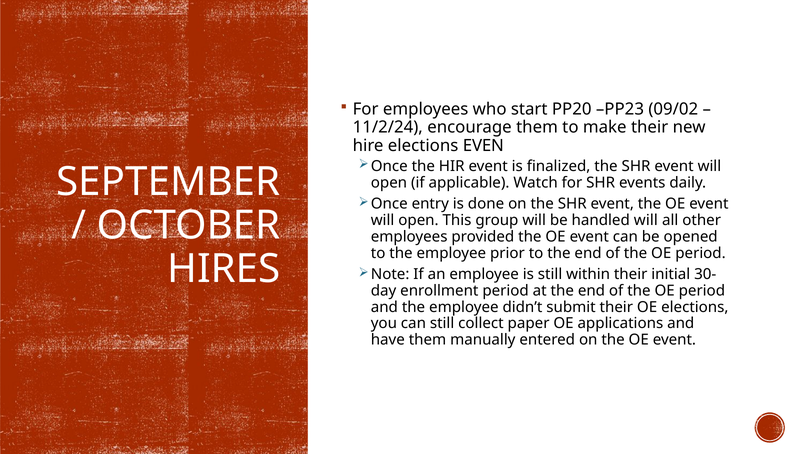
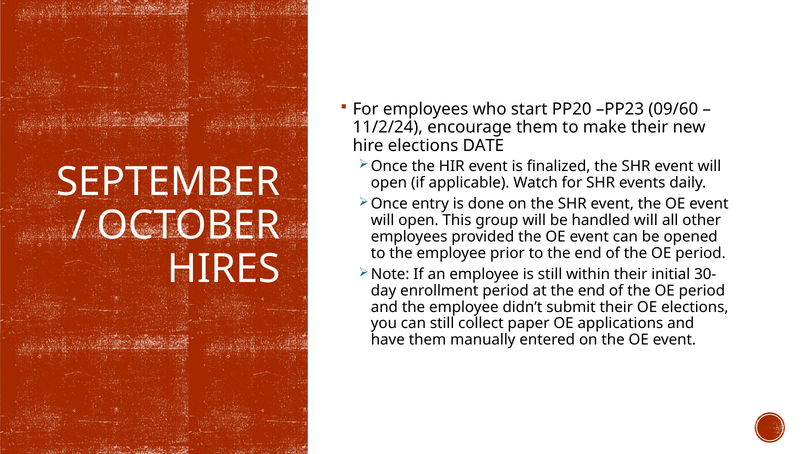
09/02: 09/02 -> 09/60 (673, 109)
EVEN: EVEN -> DATE (483, 146)
